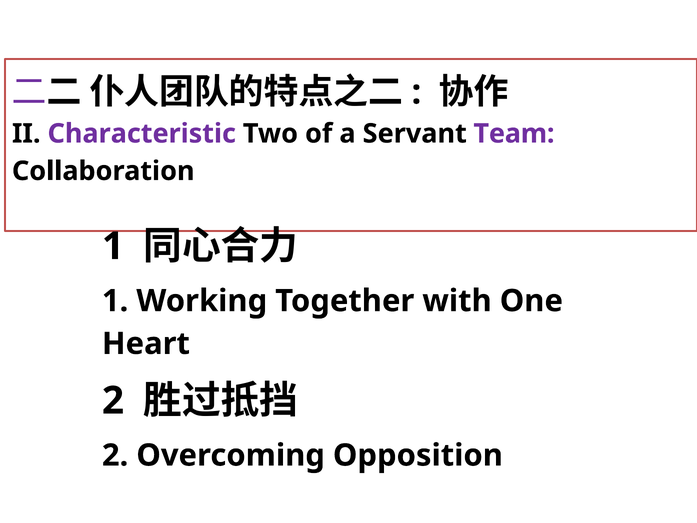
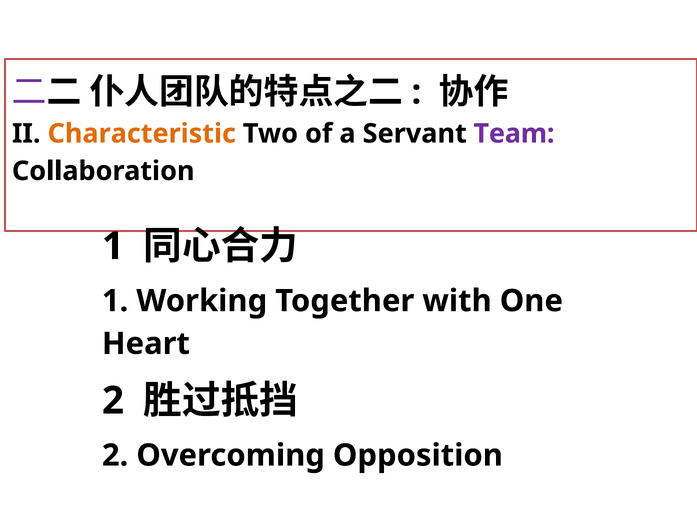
Characteristic colour: purple -> orange (142, 134)
